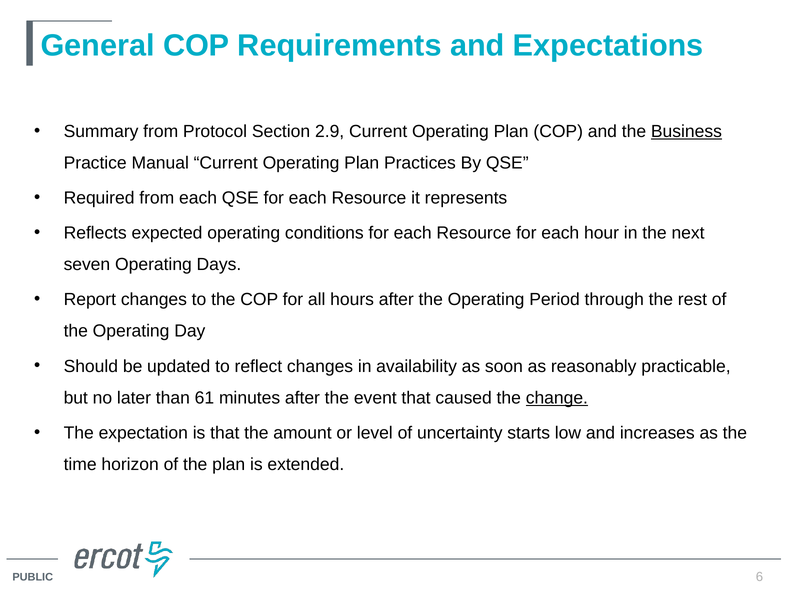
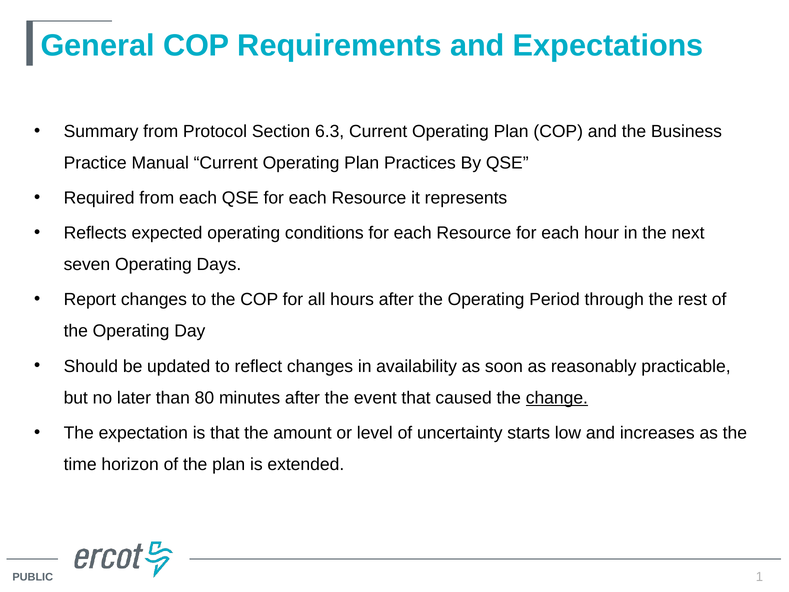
2.9: 2.9 -> 6.3 (330, 131)
Business underline: present -> none (686, 131)
61: 61 -> 80 (204, 398)
6: 6 -> 1 (759, 577)
